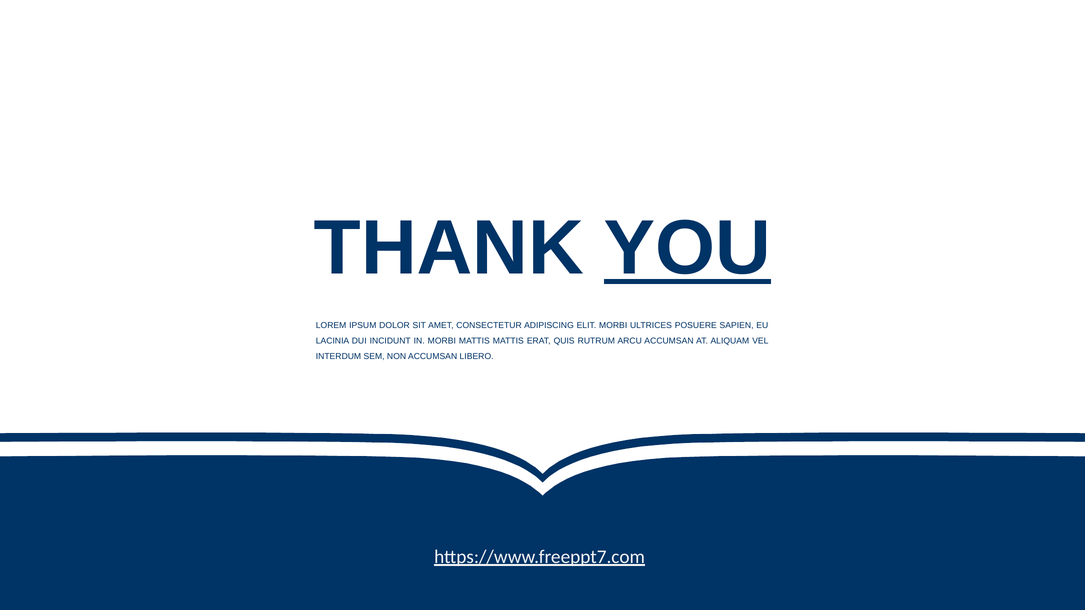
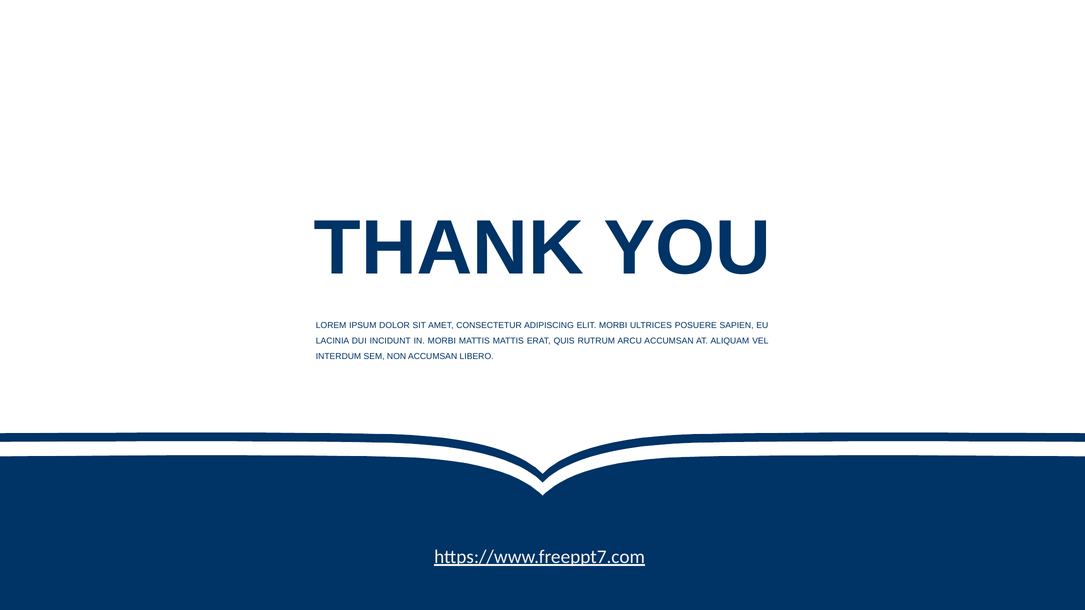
YOU underline: present -> none (687, 249)
